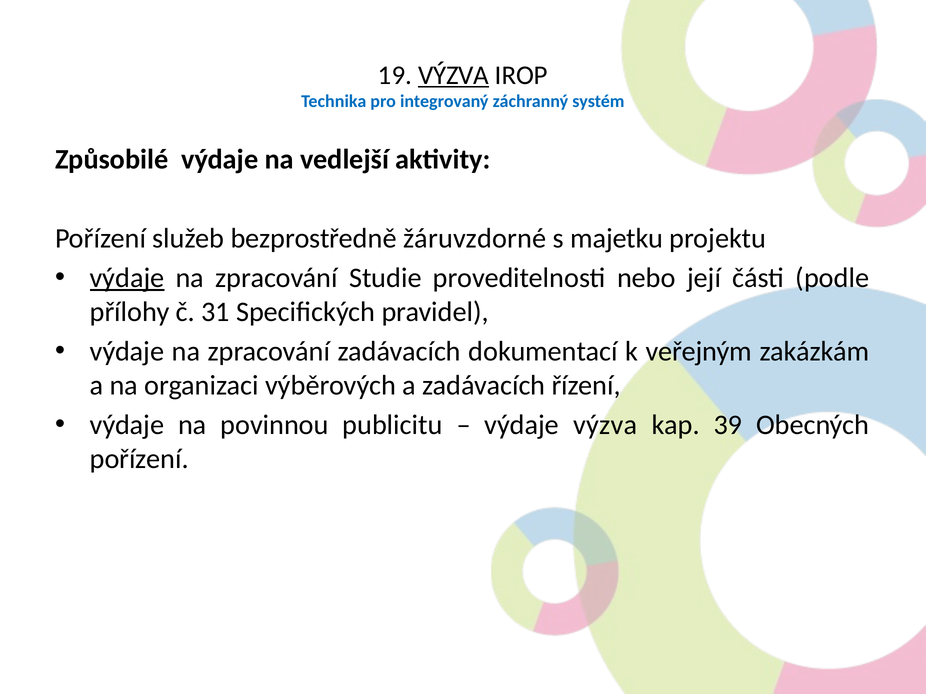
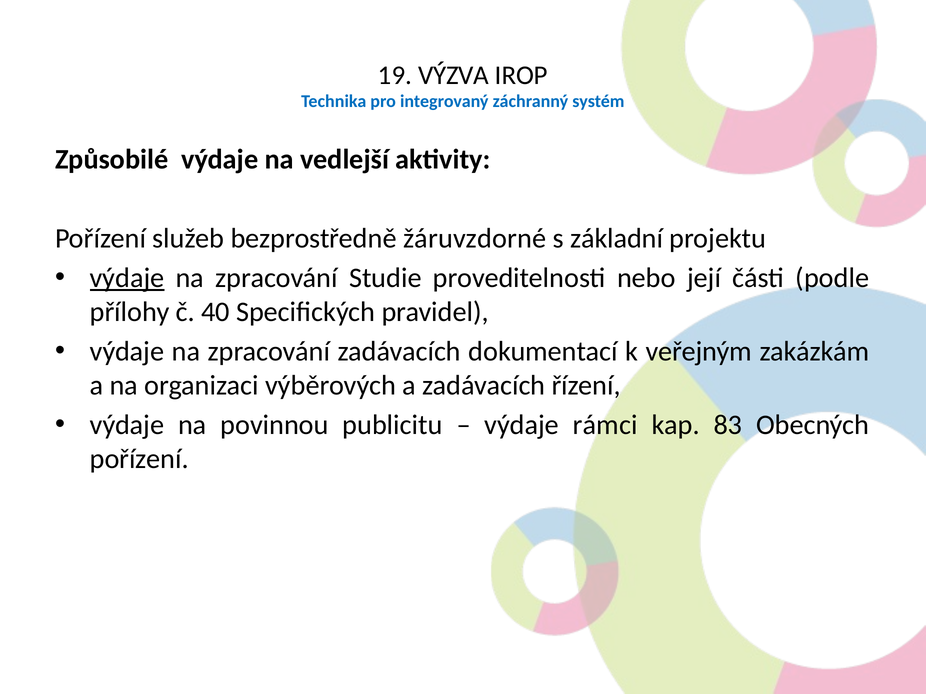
VÝZVA underline: present -> none (454, 75)
majetku: majetku -> základní (617, 239)
31: 31 -> 40 (215, 312)
výdaje výzva: výzva -> rámci (605, 425)
39: 39 -> 83 (728, 425)
